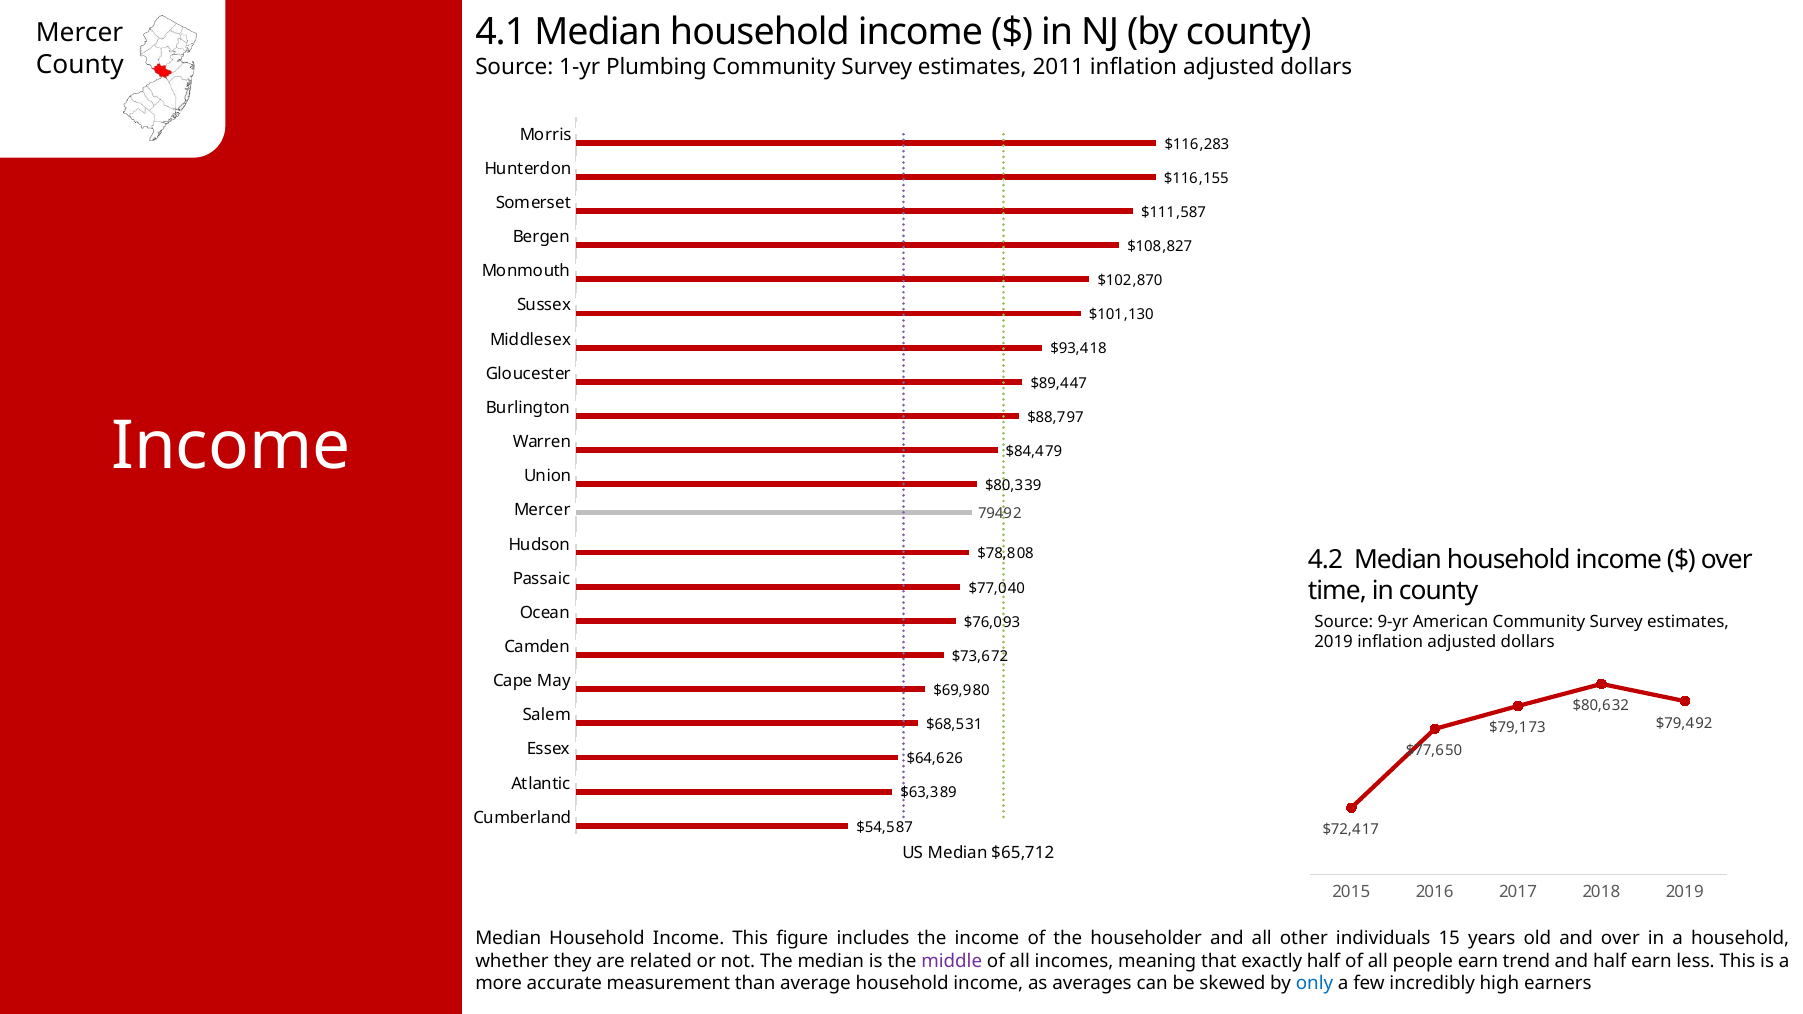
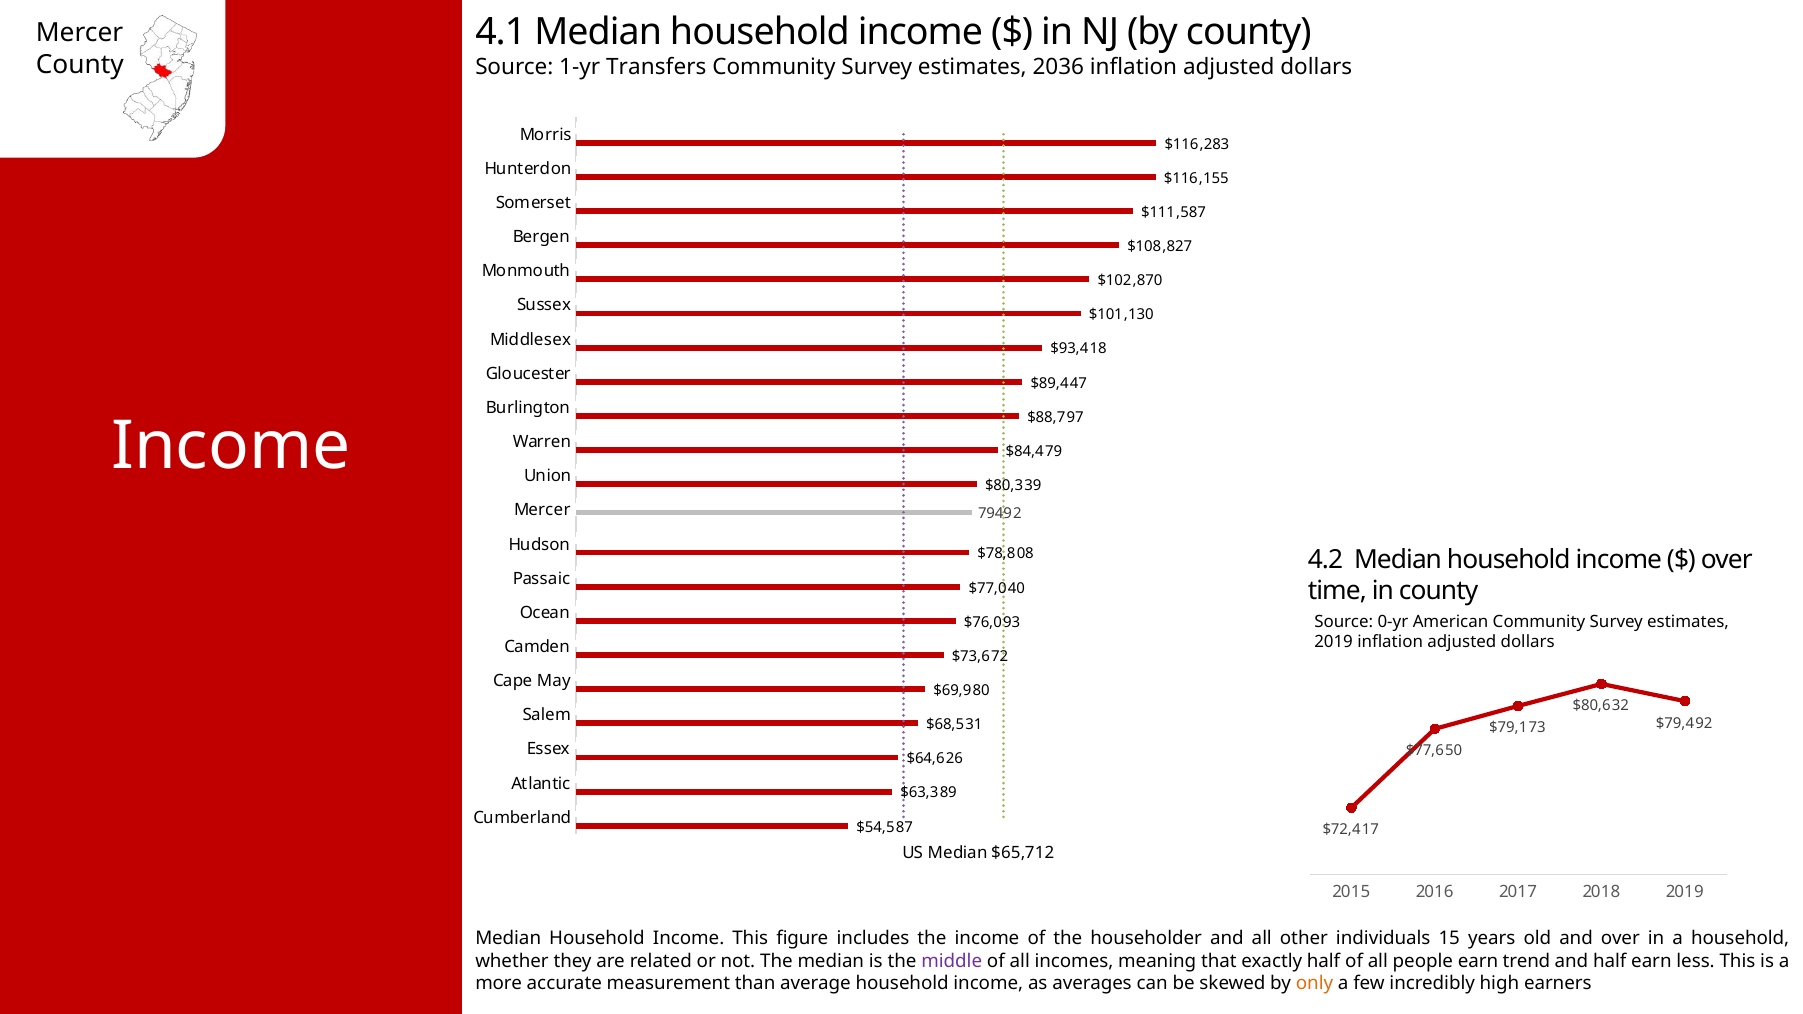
Plumbing: Plumbing -> Transfers (656, 67)
2011: 2011 -> 2036 (1058, 67)
9-yr: 9-yr -> 0-yr (1393, 622)
only colour: blue -> orange (1315, 984)
